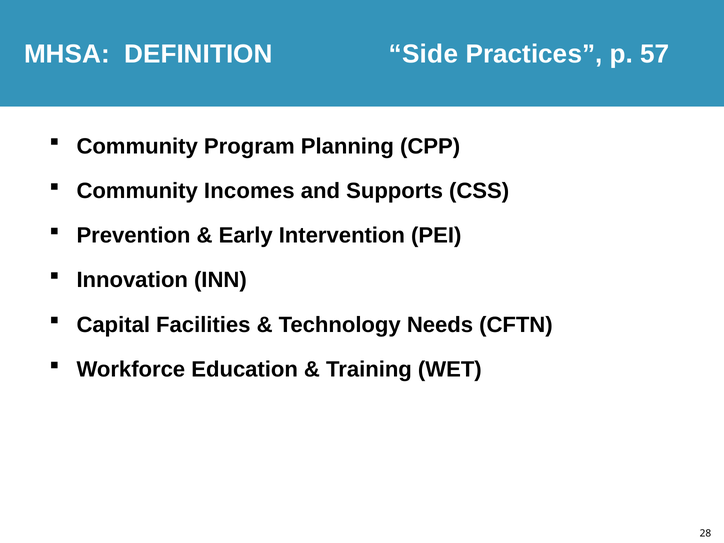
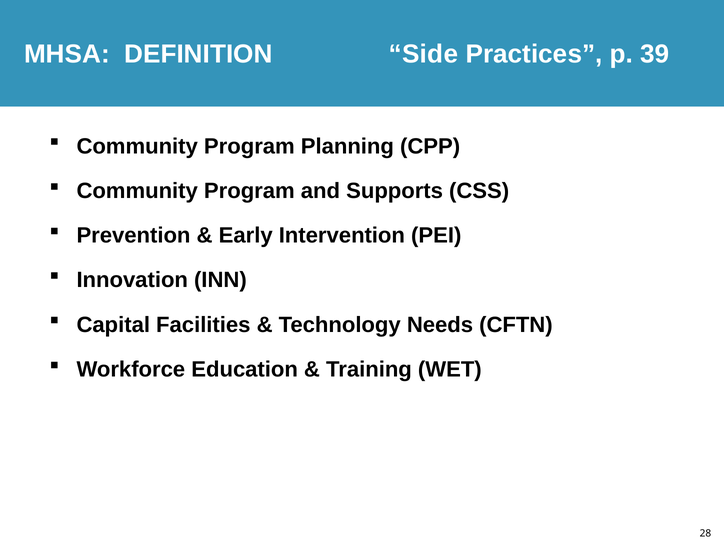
57: 57 -> 39 (655, 54)
Incomes: Incomes -> Program (249, 191)
